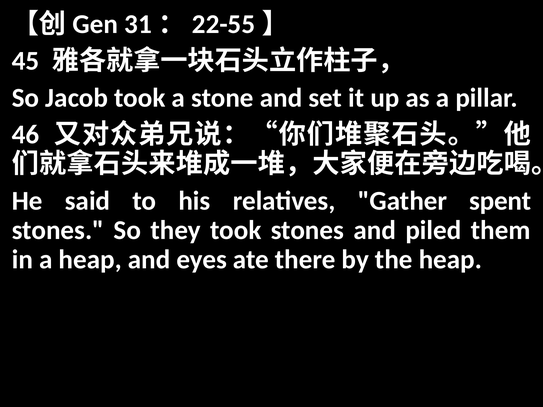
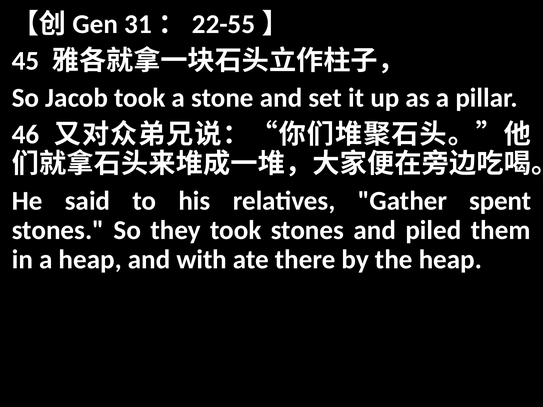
eyes: eyes -> with (202, 260)
